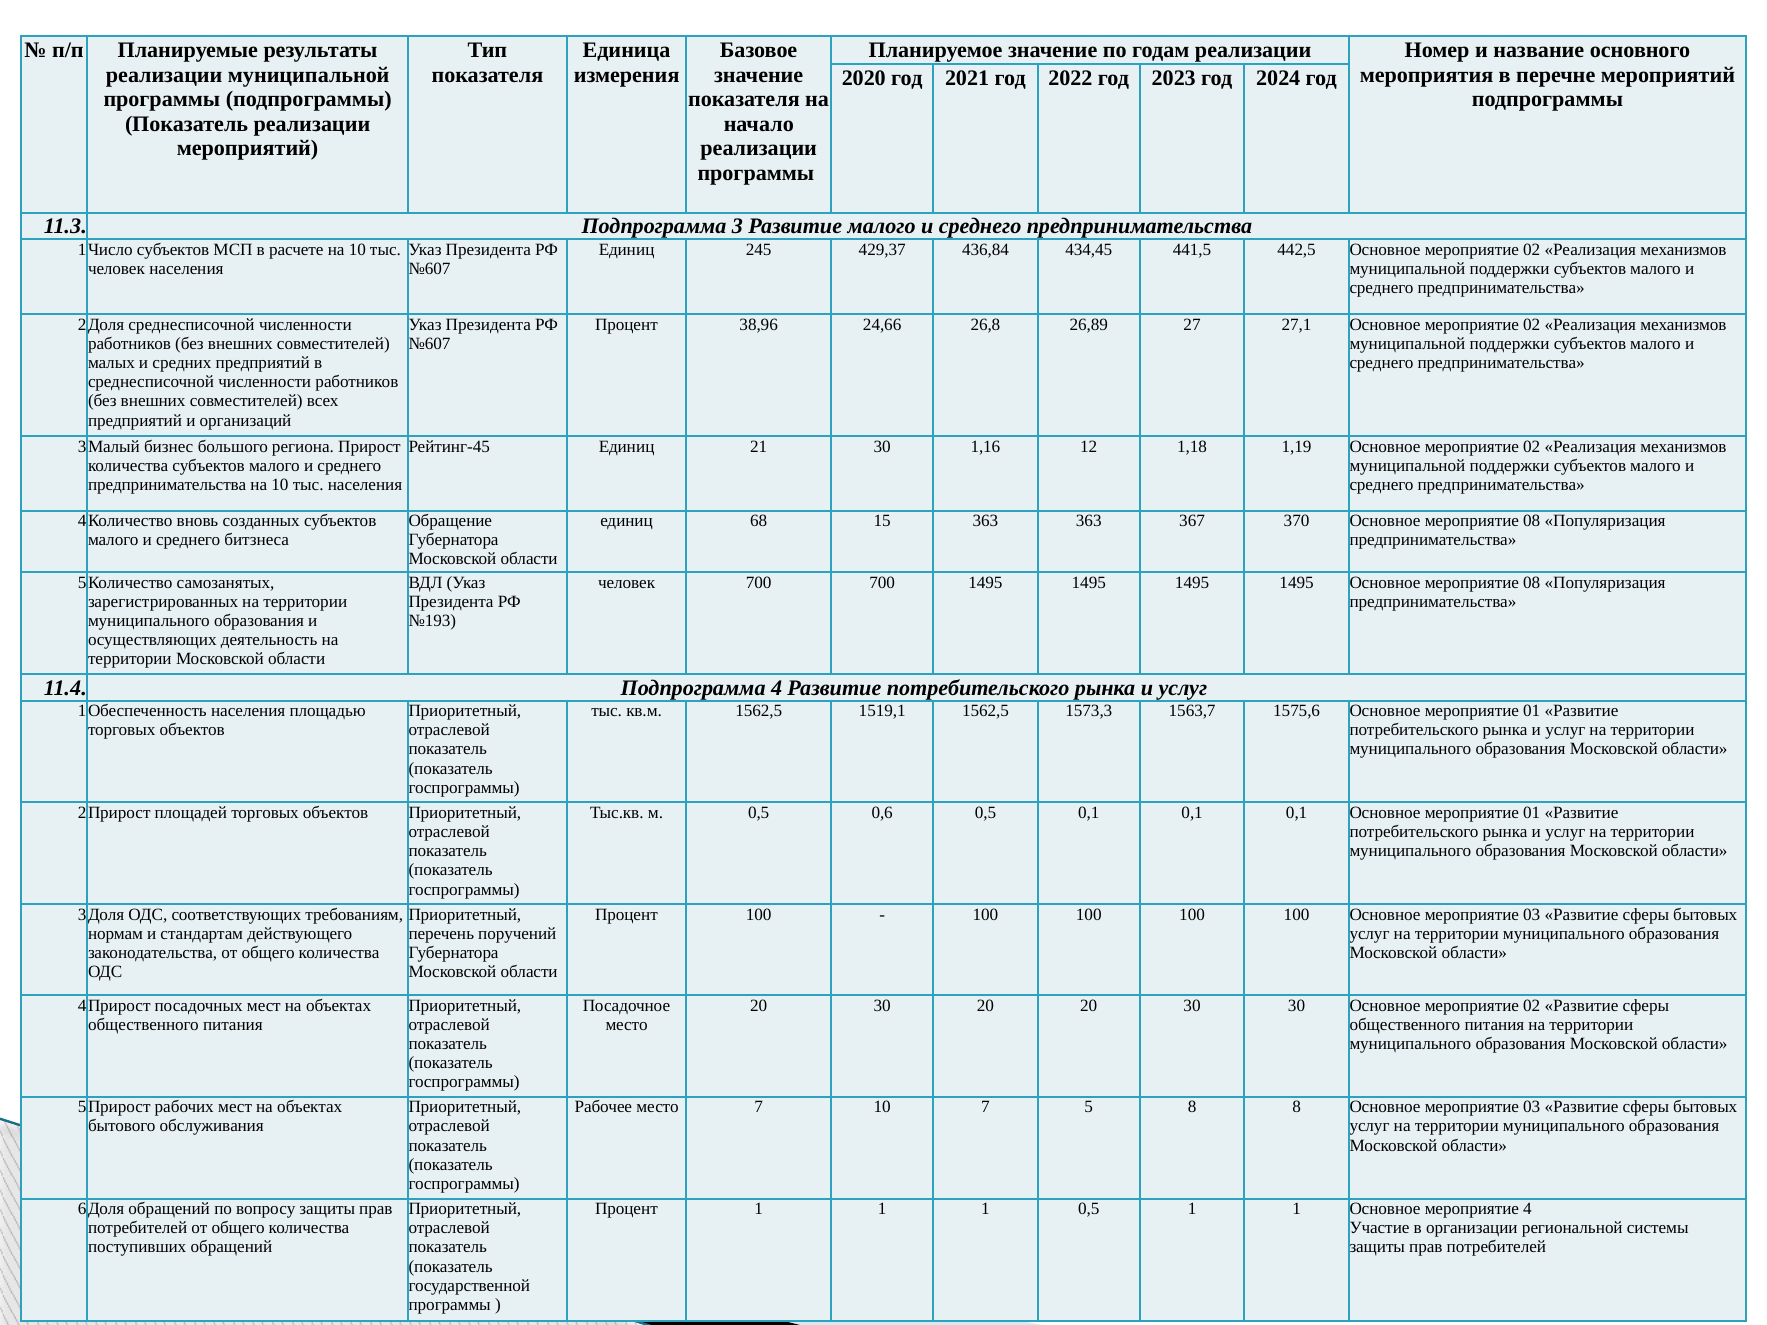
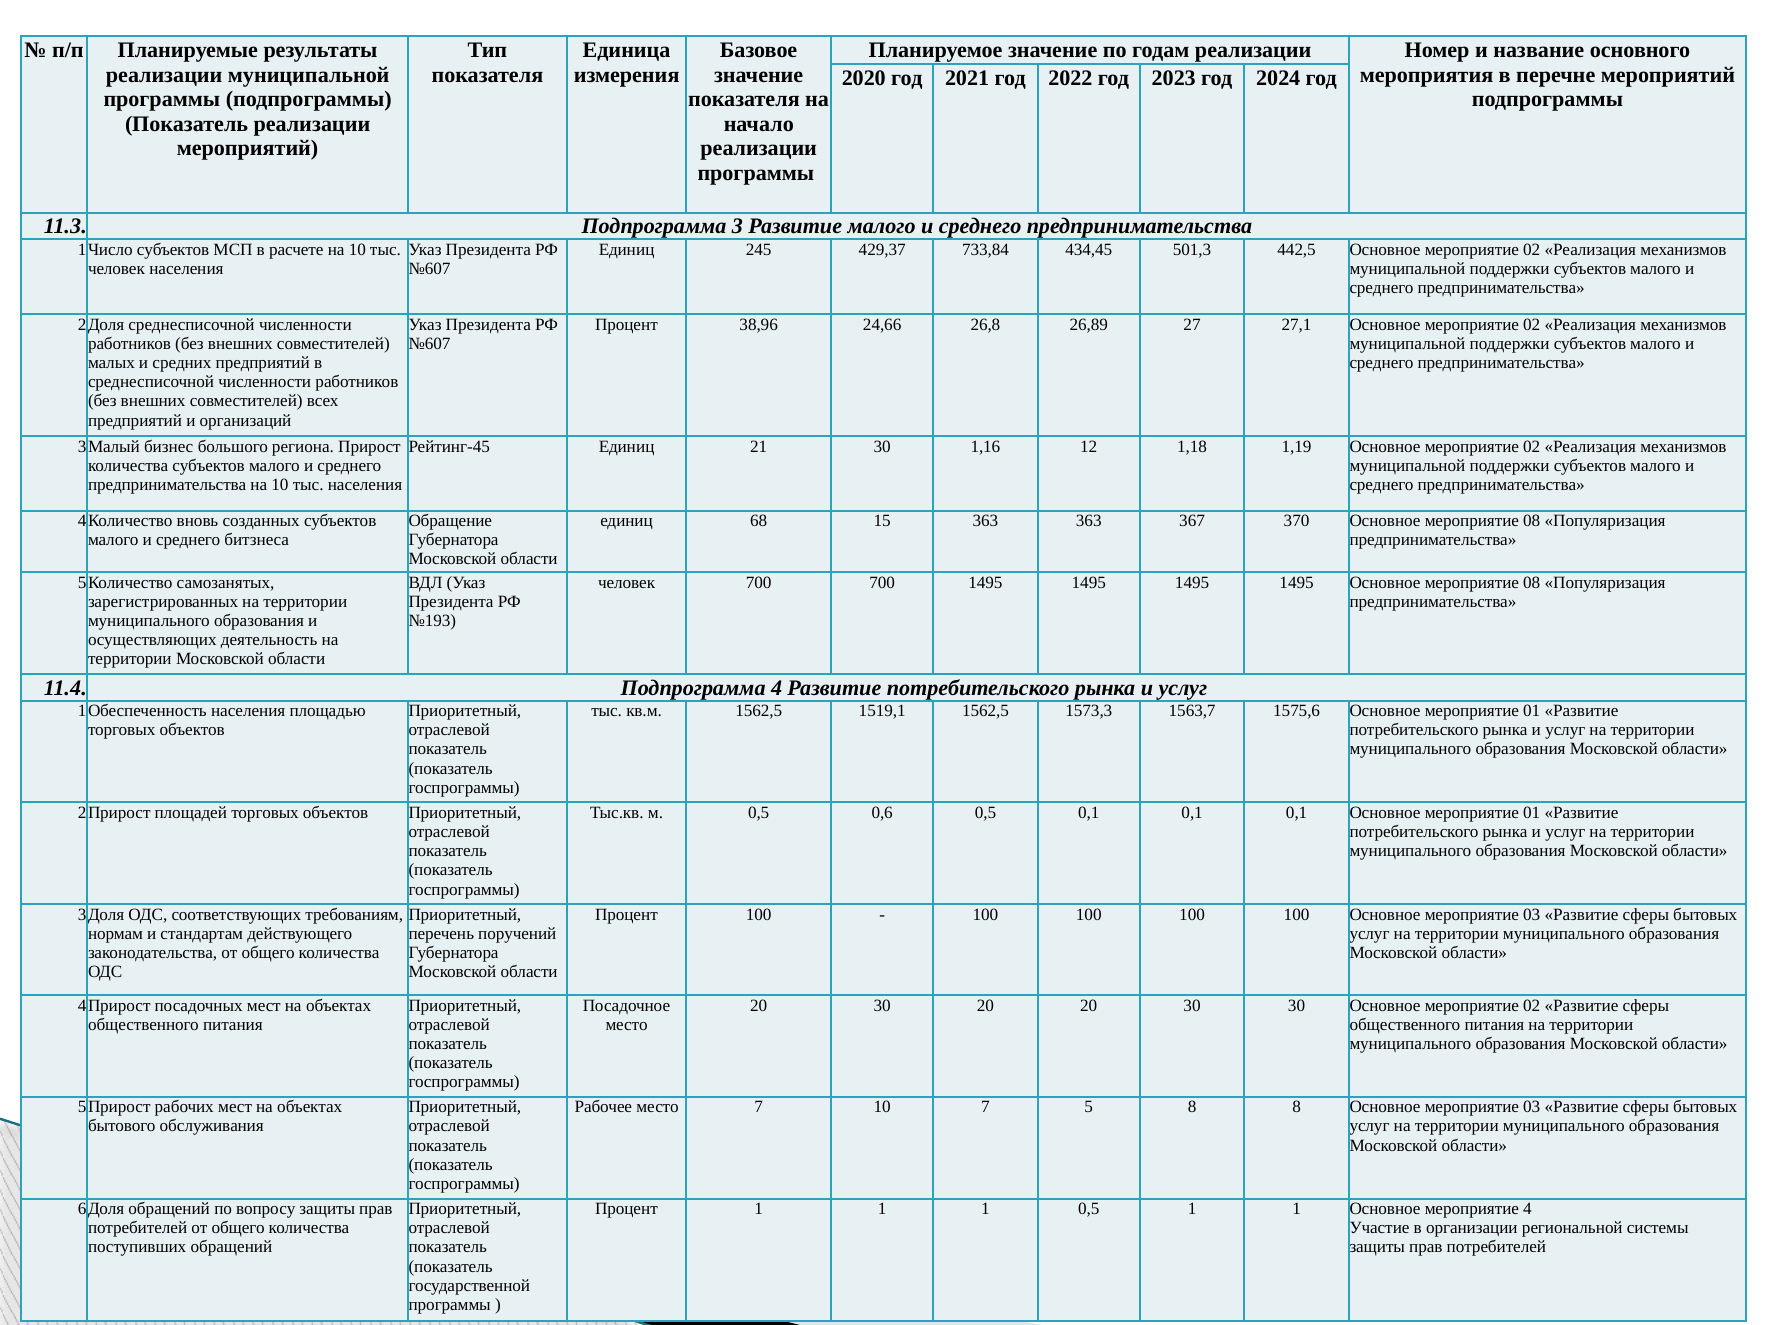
436,84: 436,84 -> 733,84 (986, 250)
441,5: 441,5 -> 501,3 (1192, 250)
